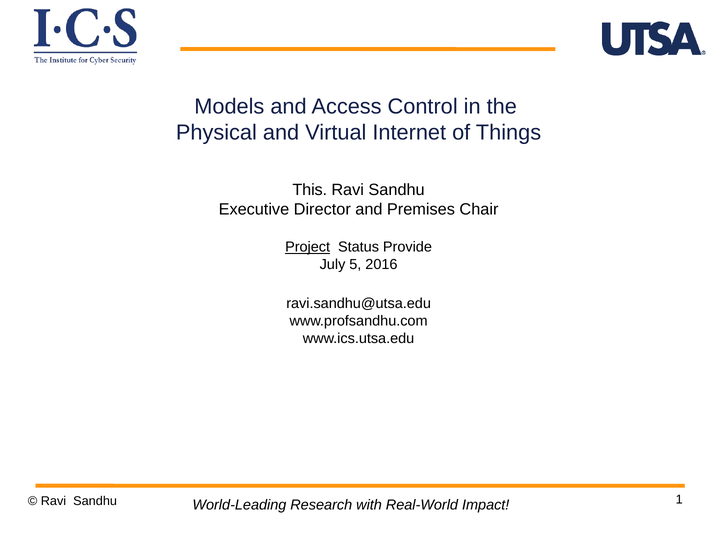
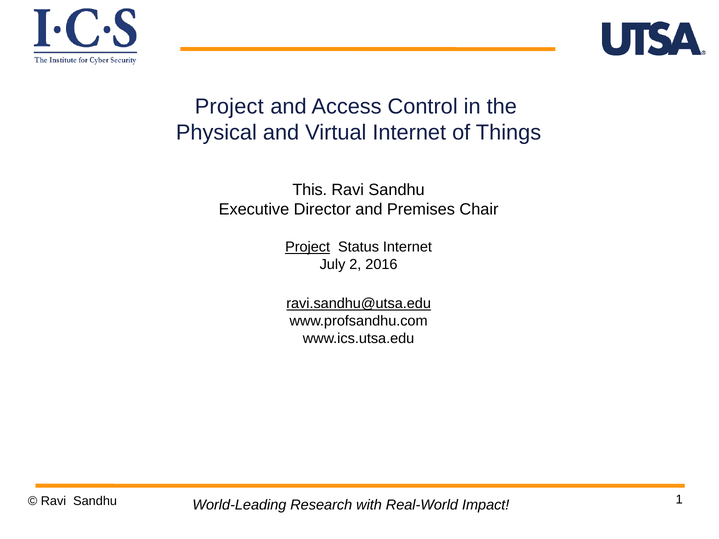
Models: Models -> Project (229, 106)
Status Provide: Provide -> Internet (407, 247)
5: 5 -> 2 (355, 265)
ravi.sandhu@utsa.edu underline: none -> present (359, 304)
